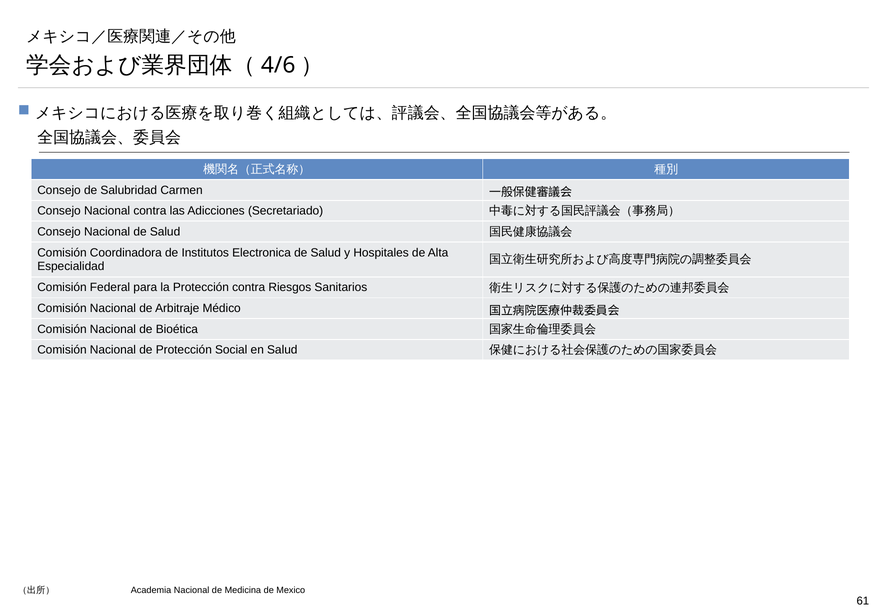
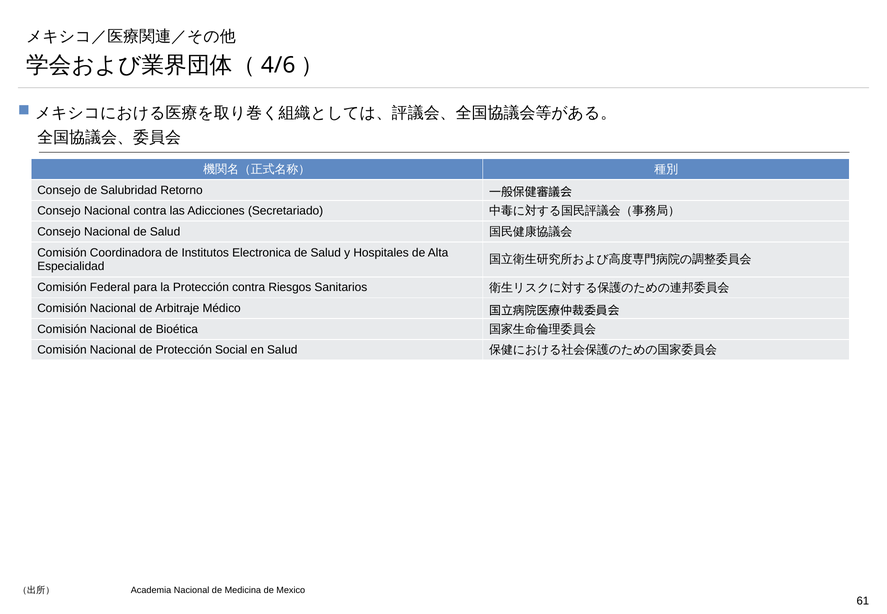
Carmen: Carmen -> Retorno (182, 190)
